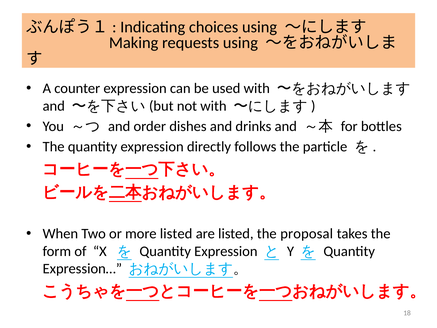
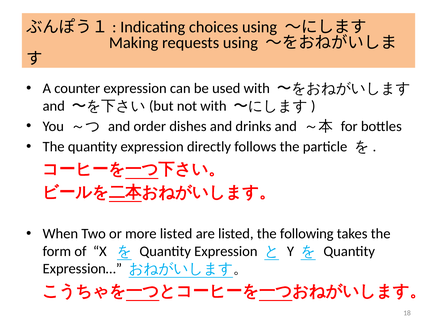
proposal: proposal -> following (307, 234)
